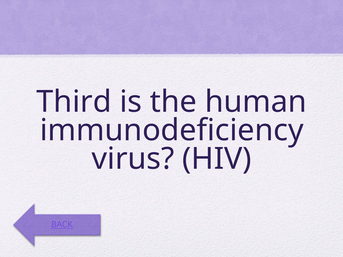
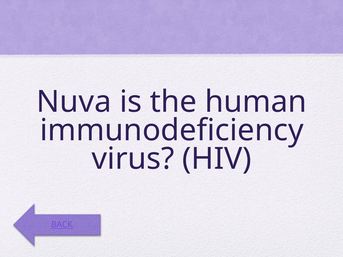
Third: Third -> Nuva (74, 102)
